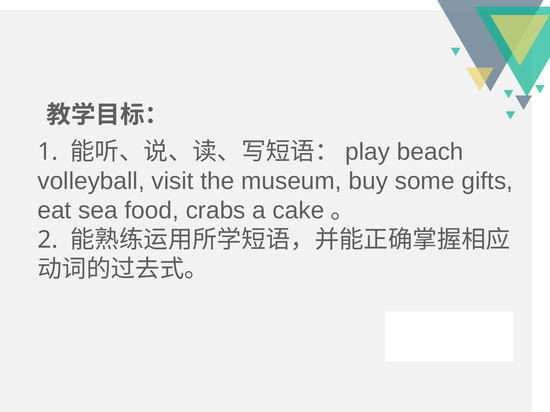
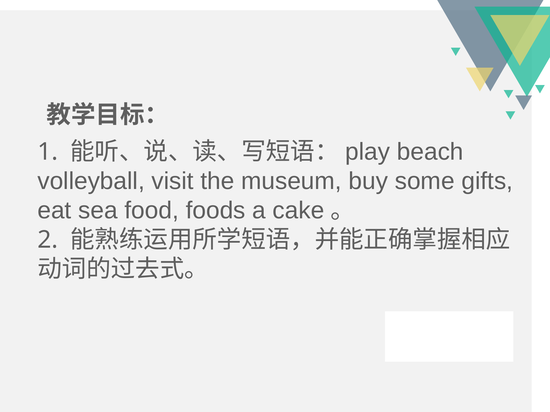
crabs: crabs -> foods (216, 211)
